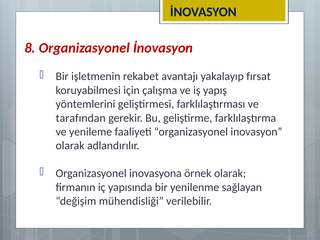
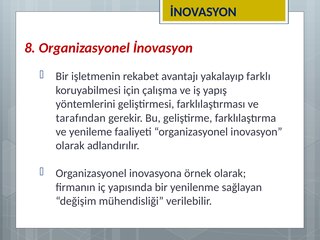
fırsat: fırsat -> farklı (258, 76)
